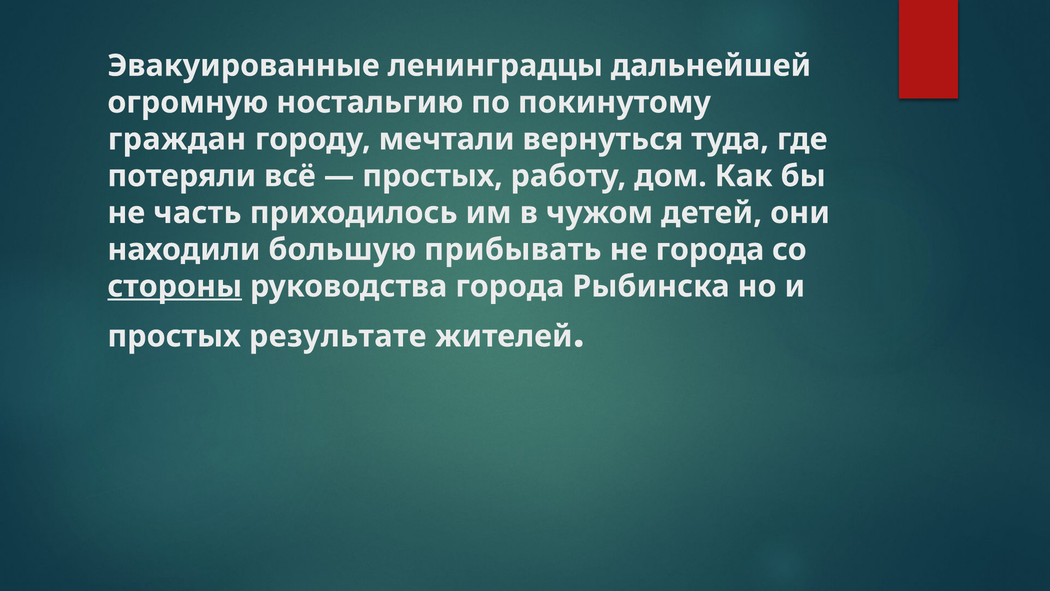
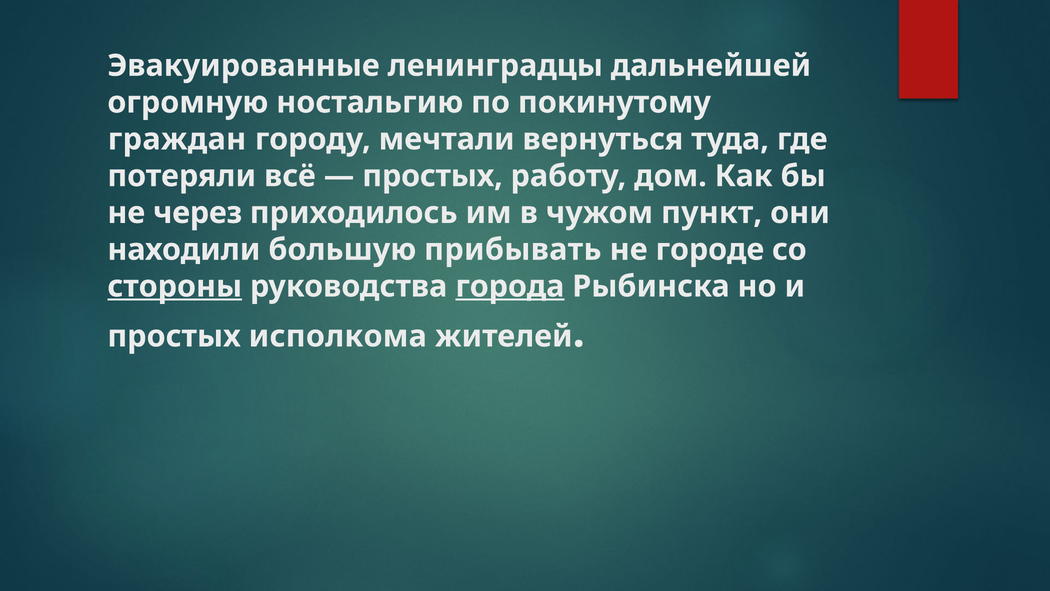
часть: часть -> через (198, 213)
детей: детей -> пункт (712, 213)
не города: города -> городе (710, 249)
города underline: none -> present (510, 286)
результате: результате -> исполкома (338, 336)
